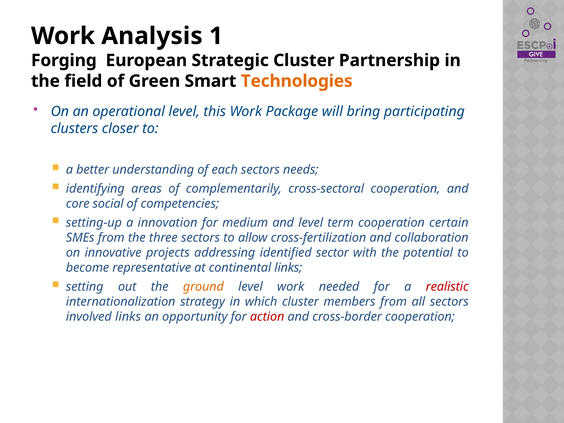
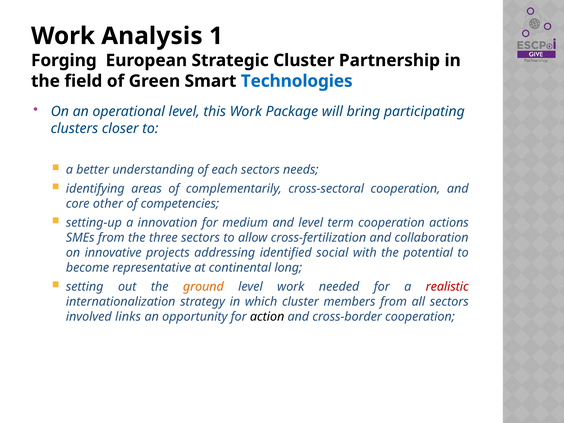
Technologies colour: orange -> blue (297, 81)
social: social -> other (108, 204)
certain: certain -> actions (449, 223)
sector: sector -> social (332, 253)
continental links: links -> long (288, 268)
action colour: red -> black (267, 317)
